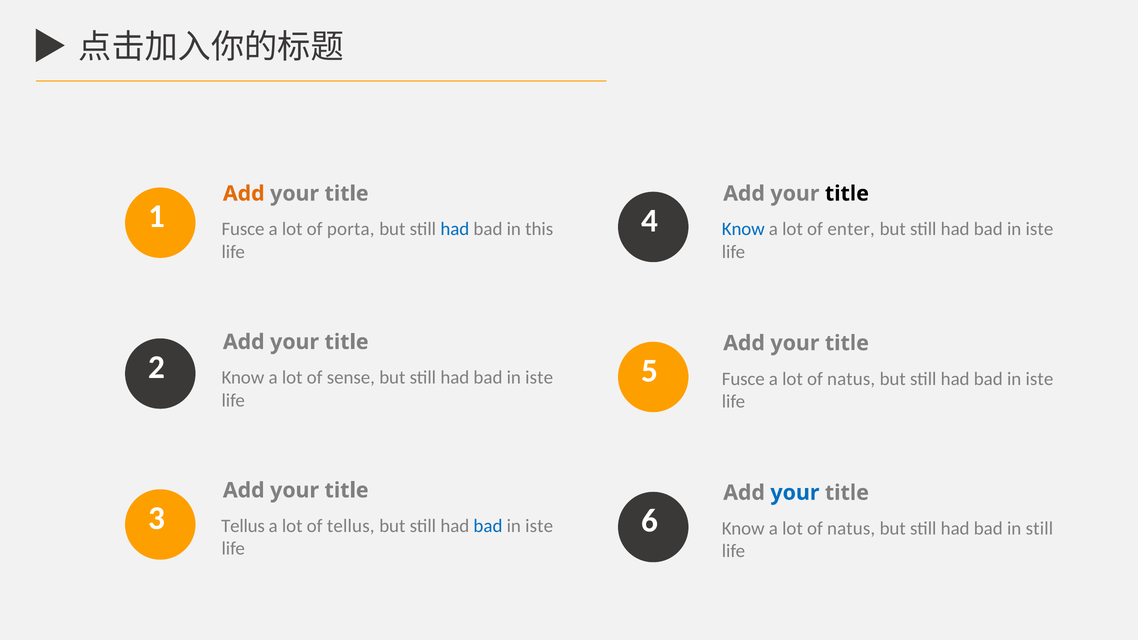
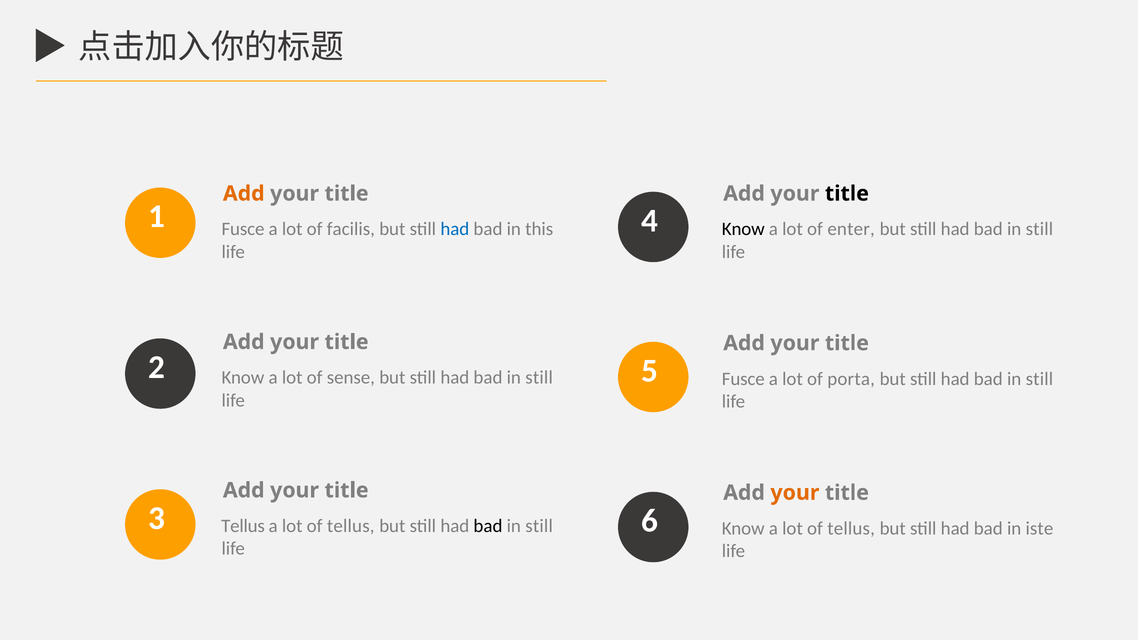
porta: porta -> facilis (351, 229)
Know colour: blue -> black (743, 229)
iste: iste -> still (1039, 229)
iste: iste -> still (539, 378)
natus: natus -> porta (851, 379)
iste: iste -> still (1039, 379)
your colour: blue -> orange (795, 493)
bad colour: blue -> black (488, 526)
iste: iste -> still (539, 526)
natus: natus -> tellus (851, 529)
in still: still -> iste (1039, 529)
